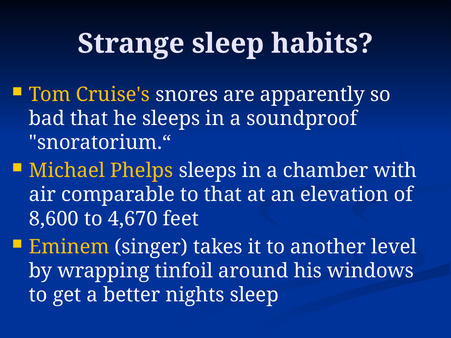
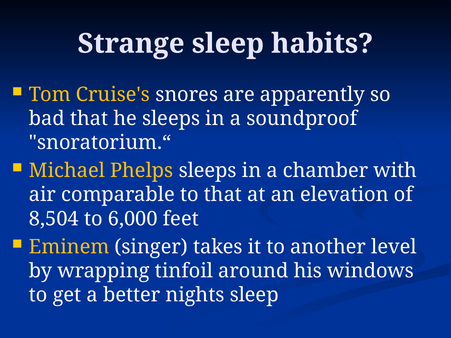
8,600: 8,600 -> 8,504 (54, 219)
4,670: 4,670 -> 6,000 (133, 219)
